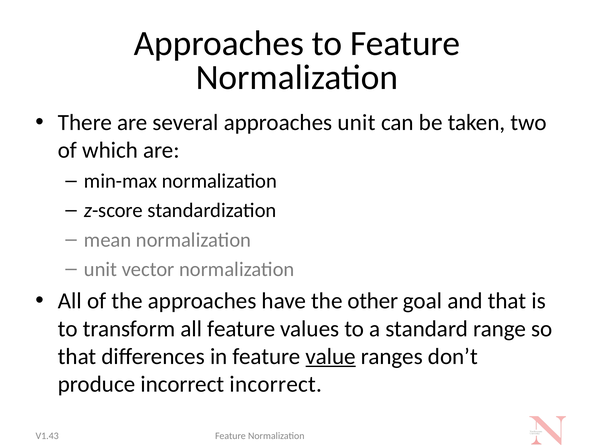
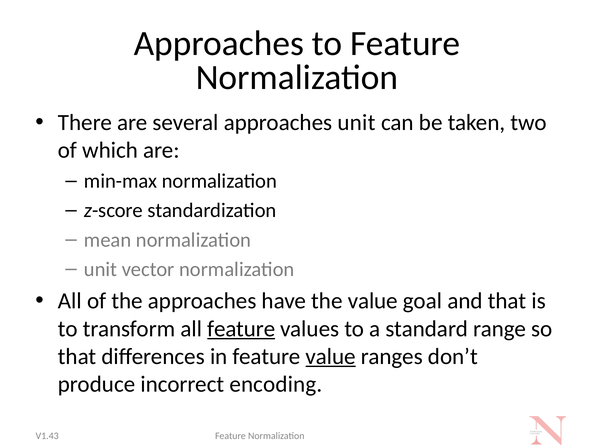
the other: other -> value (373, 301)
feature underline: none -> present (241, 328)
incorrect incorrect: incorrect -> encoding (276, 384)
